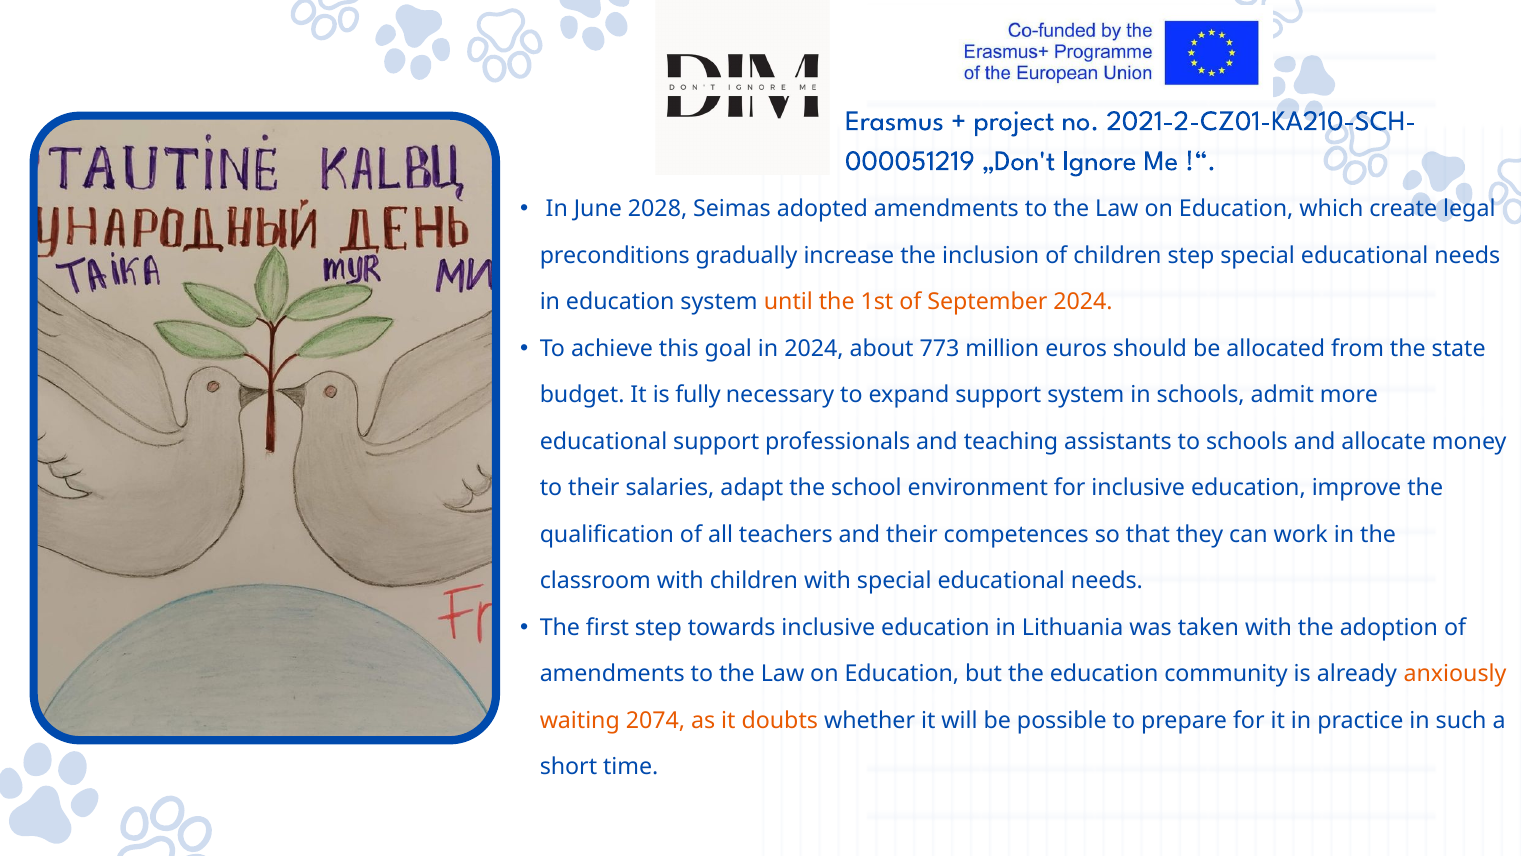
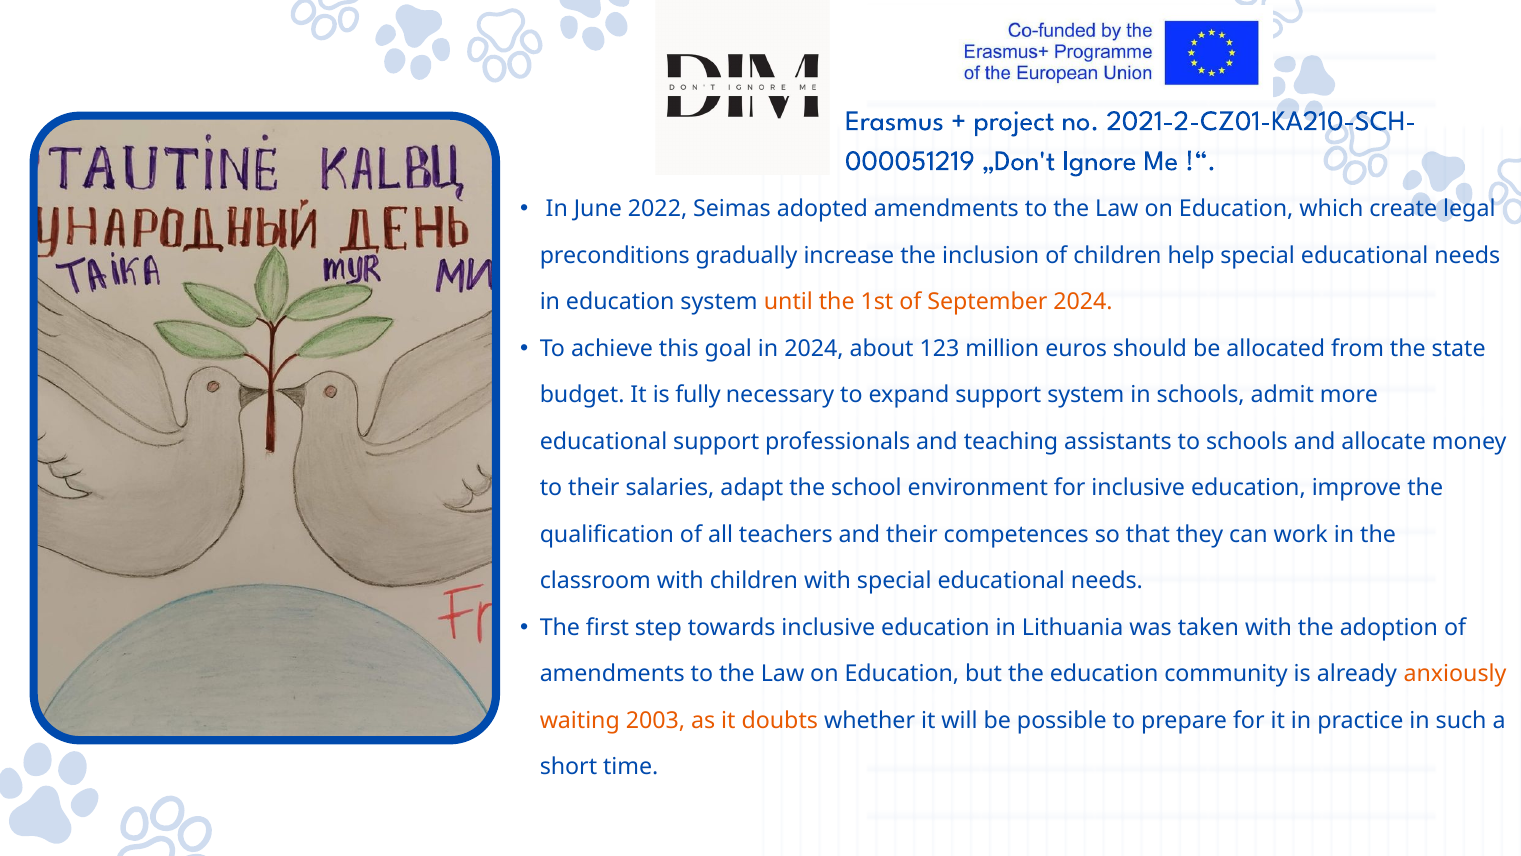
2028: 2028 -> 2022 (658, 209)
children step: step -> help (1191, 256)
773: 773 -> 123 (939, 349)
2074: 2074 -> 2003 (656, 720)
